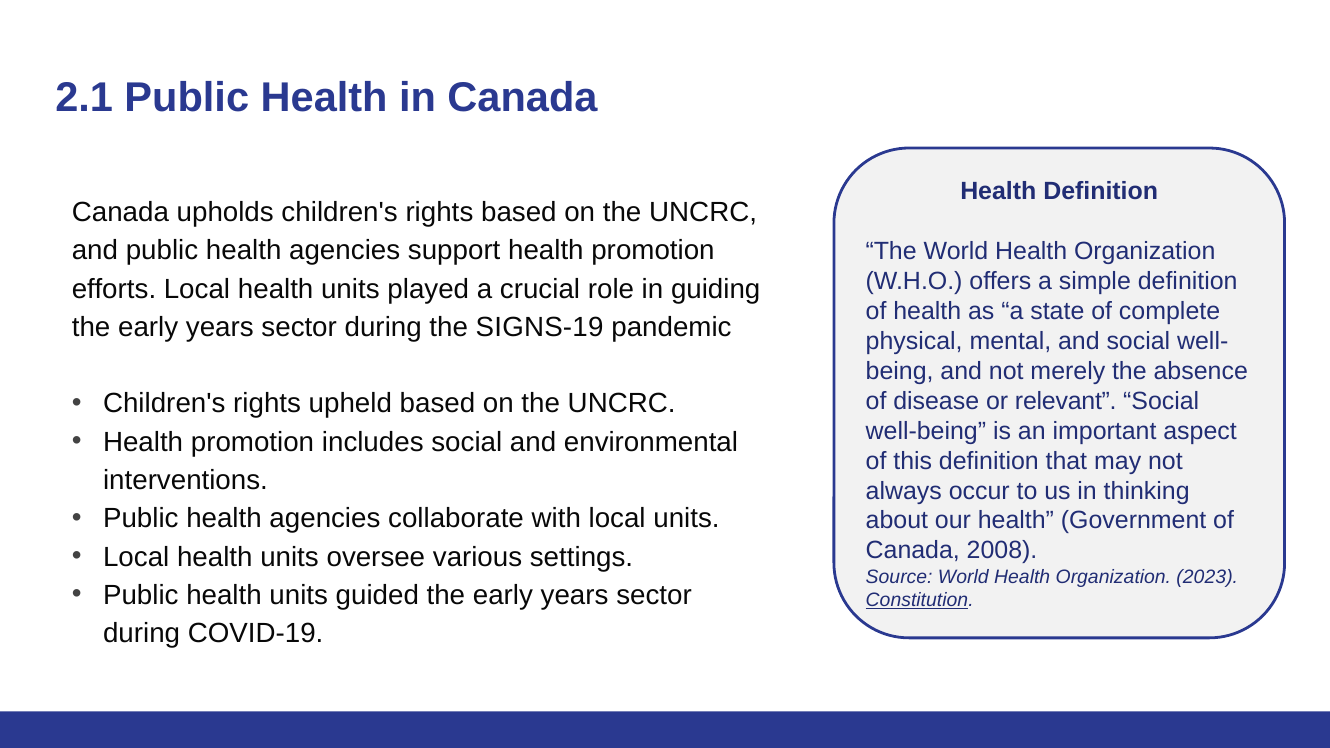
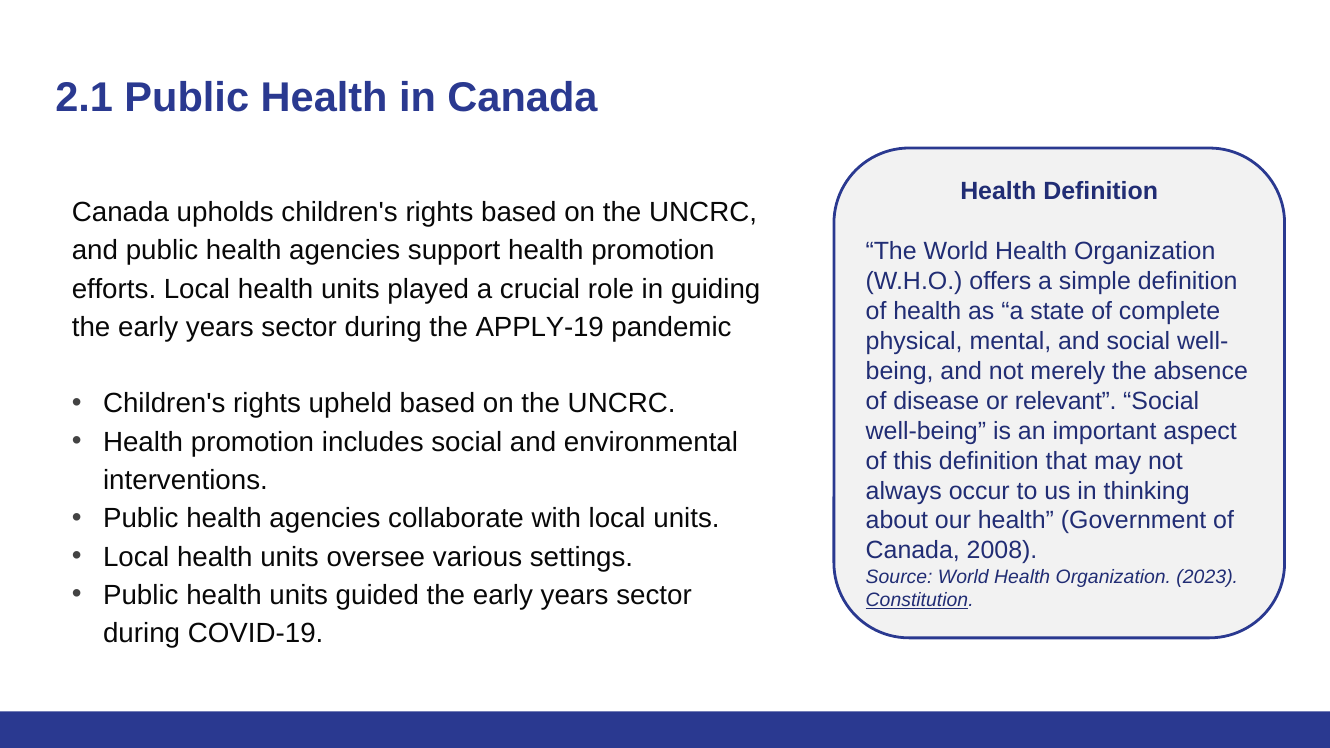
SIGNS-19: SIGNS-19 -> APPLY-19 (540, 327)
